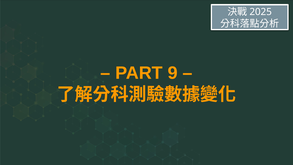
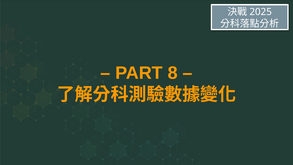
9: 9 -> 8 (173, 73)
